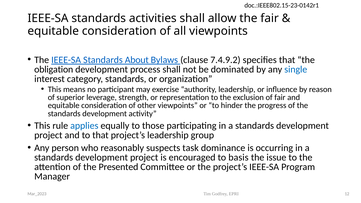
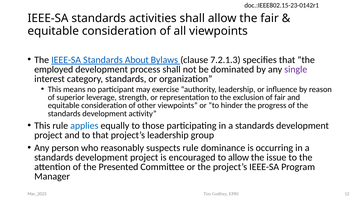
7.4.9.2: 7.4.9.2 -> 7.2.1.3 (225, 60)
obligation: obligation -> employed (54, 69)
single colour: blue -> purple (296, 69)
suspects task: task -> rule (191, 148)
to basis: basis -> allow (239, 158)
